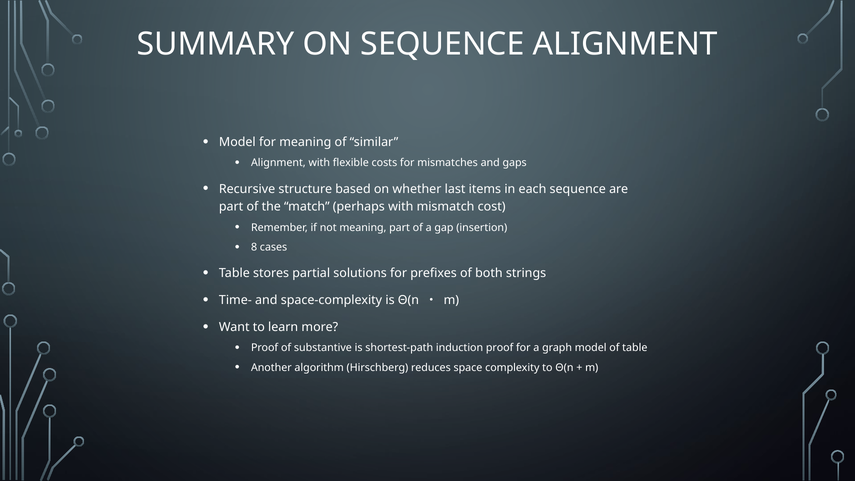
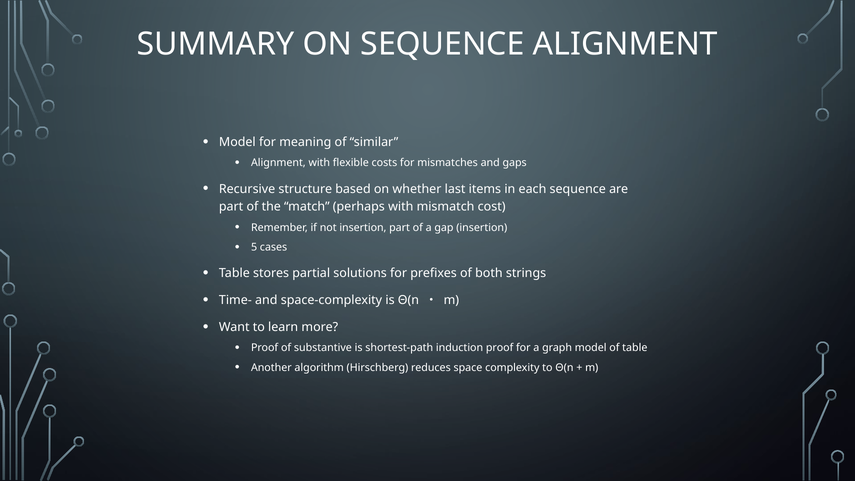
not meaning: meaning -> insertion (363, 228)
8: 8 -> 5 (254, 247)
